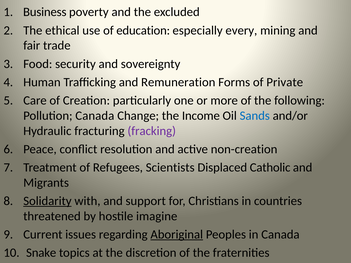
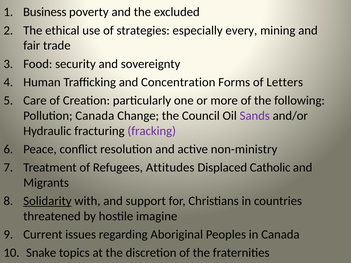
education: education -> strategies (143, 30)
Remuneration: Remuneration -> Concentration (178, 82)
Private: Private -> Letters (285, 82)
Income: Income -> Council (201, 116)
Sands colour: blue -> purple (255, 116)
non-creation: non-creation -> non-ministry (244, 149)
Scientists: Scientists -> Attitudes (170, 168)
Aboriginal underline: present -> none (177, 235)
